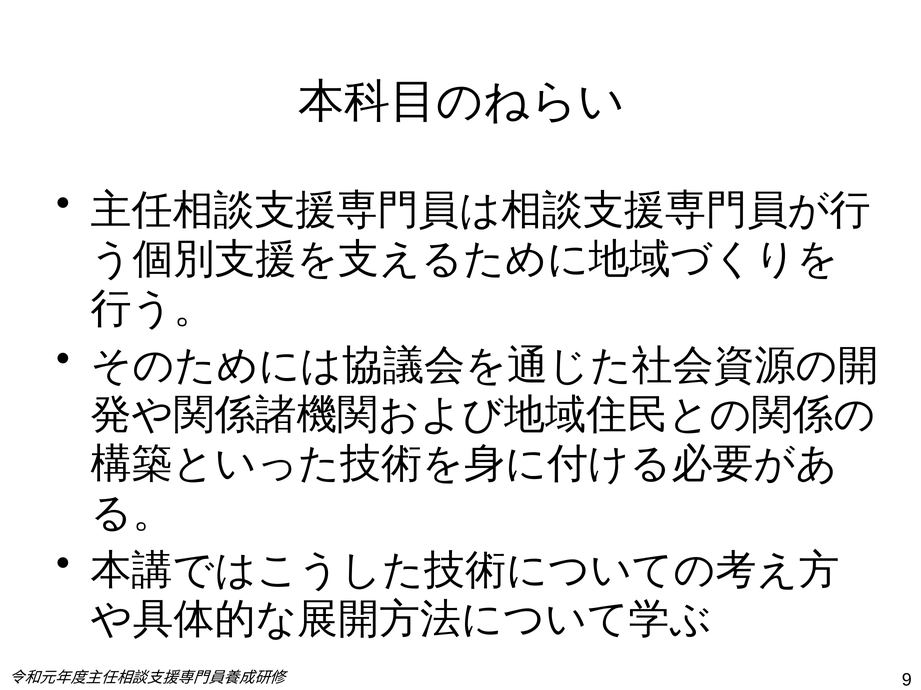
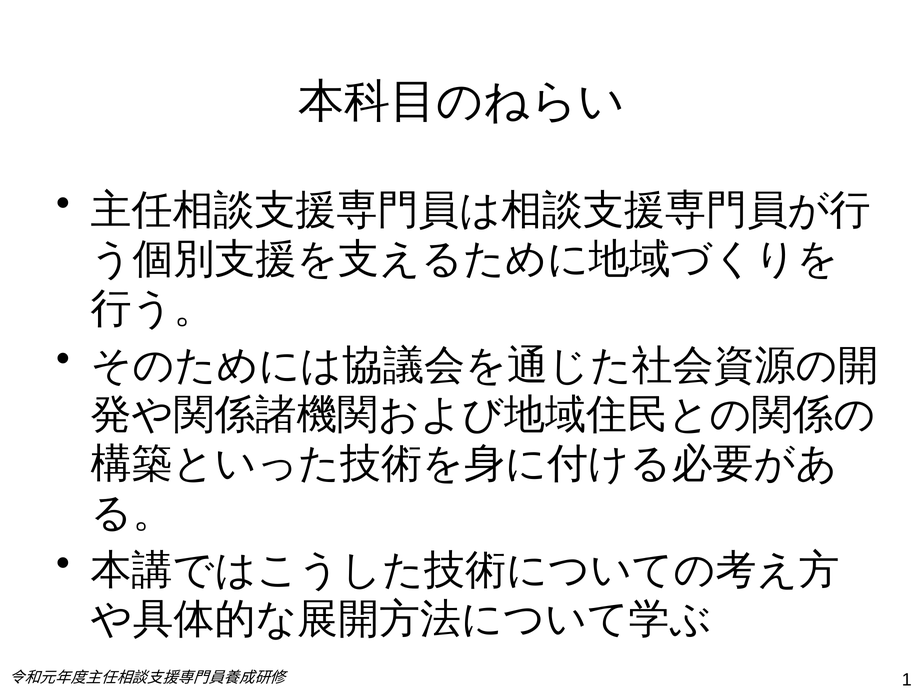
9: 9 -> 1 (907, 680)
